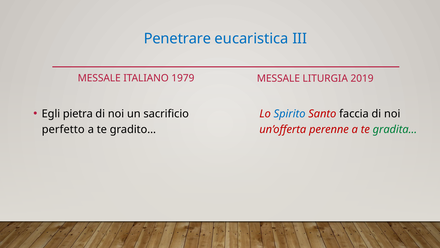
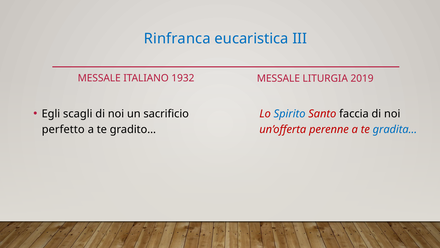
Penetrare: Penetrare -> Rinfranca (177, 39)
1979: 1979 -> 1932 (183, 78)
pietra: pietra -> scagli (78, 114)
gradita… colour: green -> blue (395, 129)
